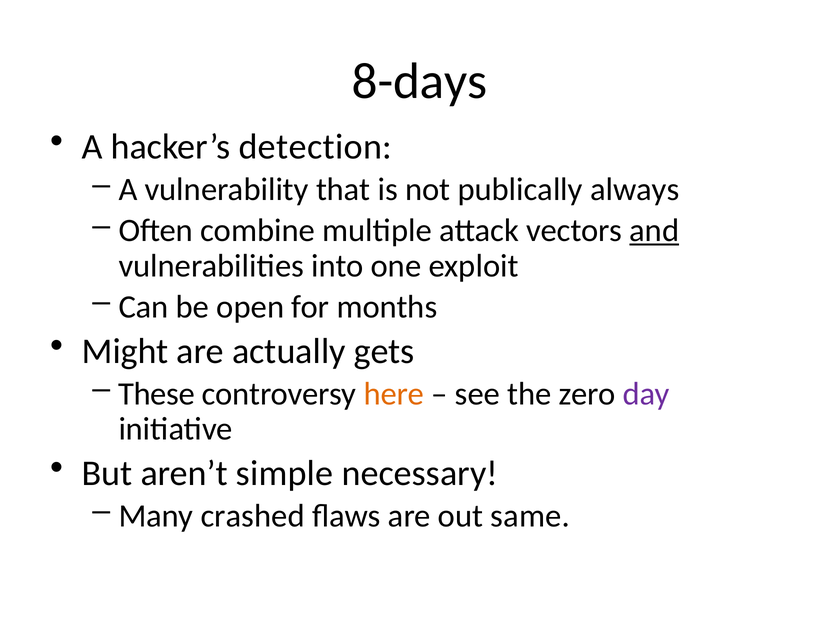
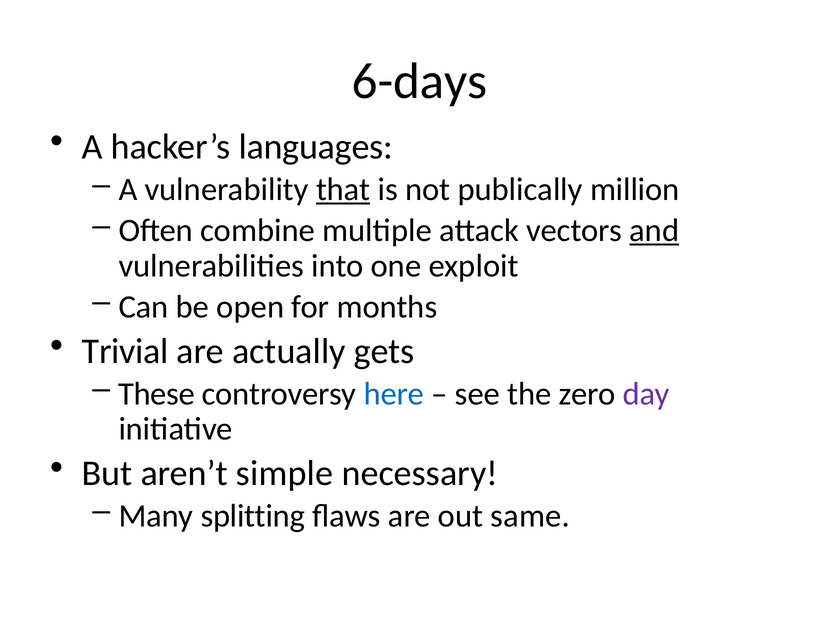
8-days: 8-days -> 6-days (420, 81)
detection: detection -> languages (316, 147)
that underline: none -> present (343, 190)
always: always -> million (635, 190)
Might: Might -> Trivial (125, 351)
here colour: orange -> blue (394, 394)
crashed: crashed -> splitting (253, 516)
